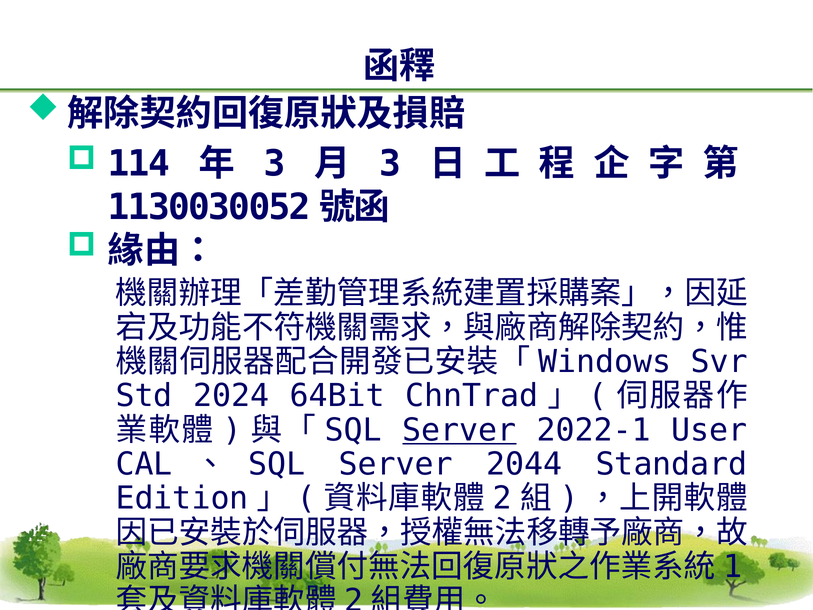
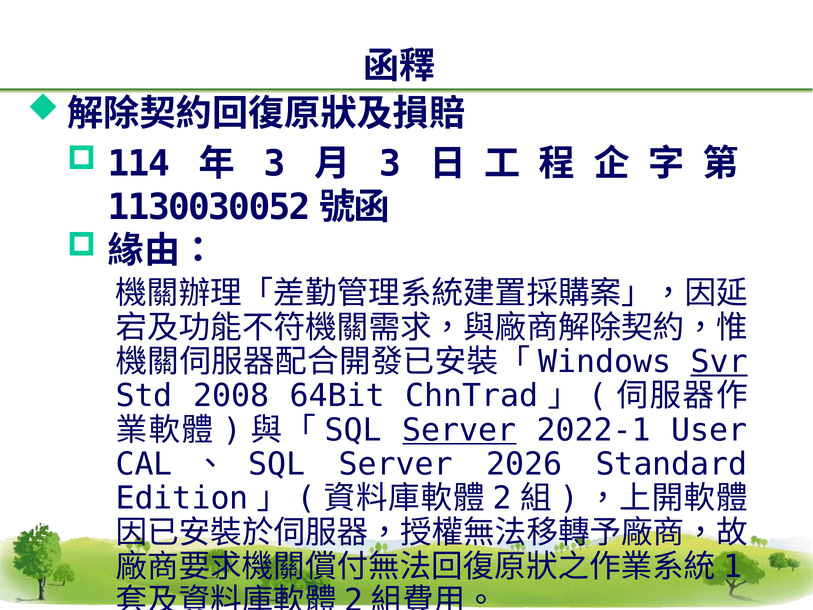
Svr underline: none -> present (719, 362)
2024: 2024 -> 2008 (231, 396)
2044: 2044 -> 2026 (524, 464)
